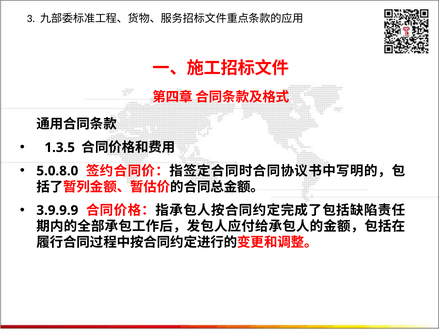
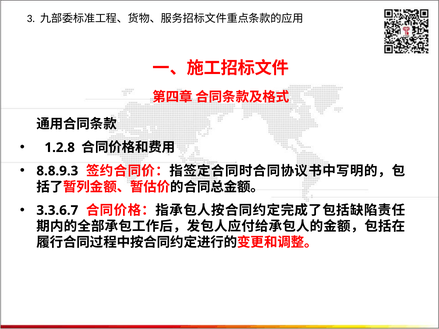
1.3.5: 1.3.5 -> 1.2.8 (60, 148)
5.0.8.0: 5.0.8.0 -> 8.8.9.3 (57, 171)
3.9.9.9: 3.9.9.9 -> 3.3.6.7 (57, 211)
